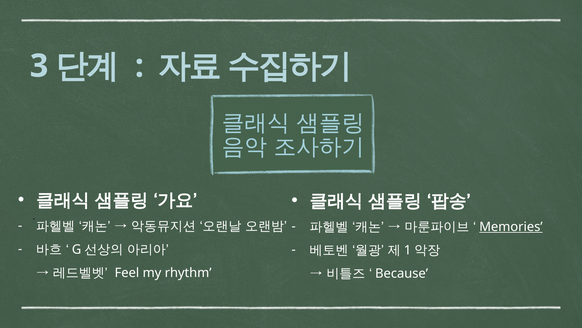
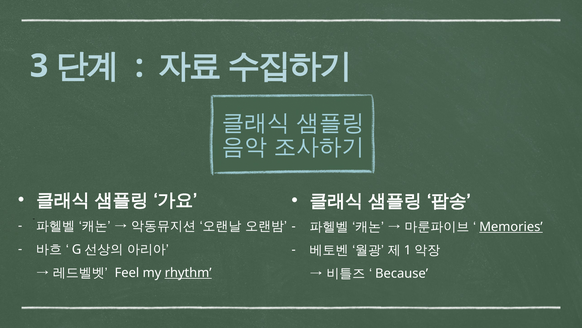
rhythm underline: none -> present (188, 272)
